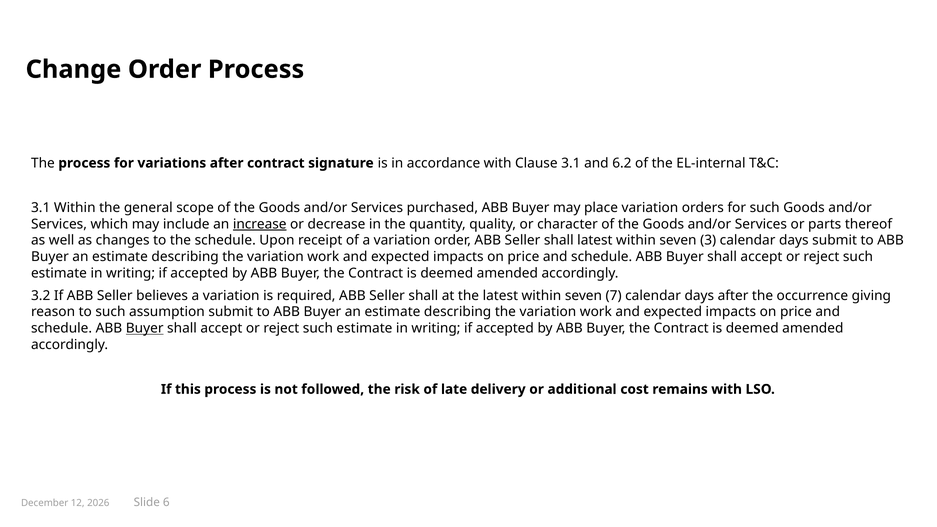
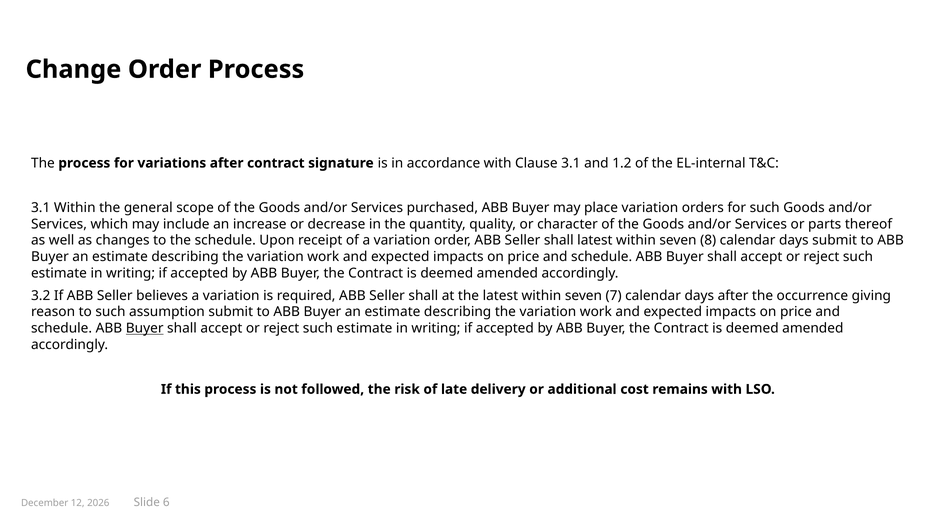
6.2: 6.2 -> 1.2 (622, 163)
increase underline: present -> none (260, 224)
3: 3 -> 8 (708, 240)
